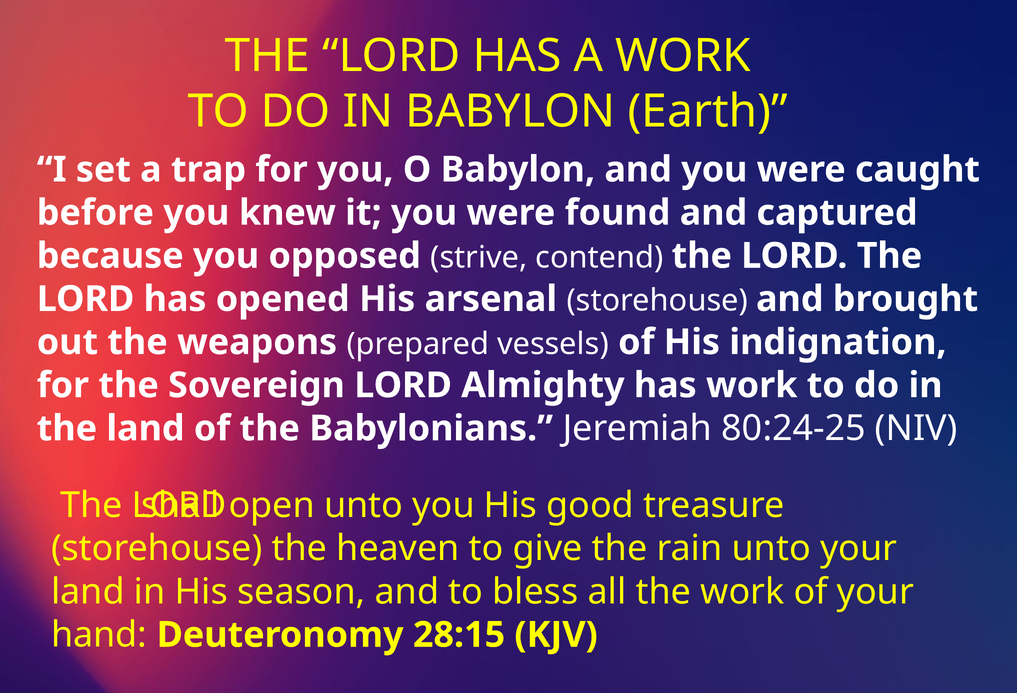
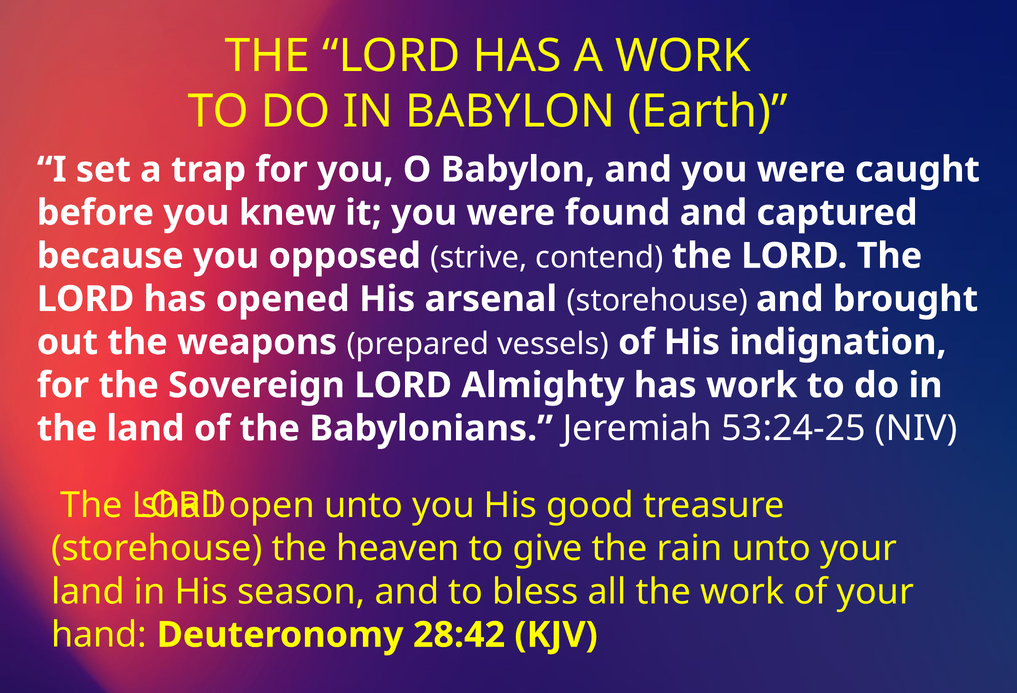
80:24-25: 80:24-25 -> 53:24-25 (794, 429)
28:15: 28:15 -> 28:42 (459, 635)
